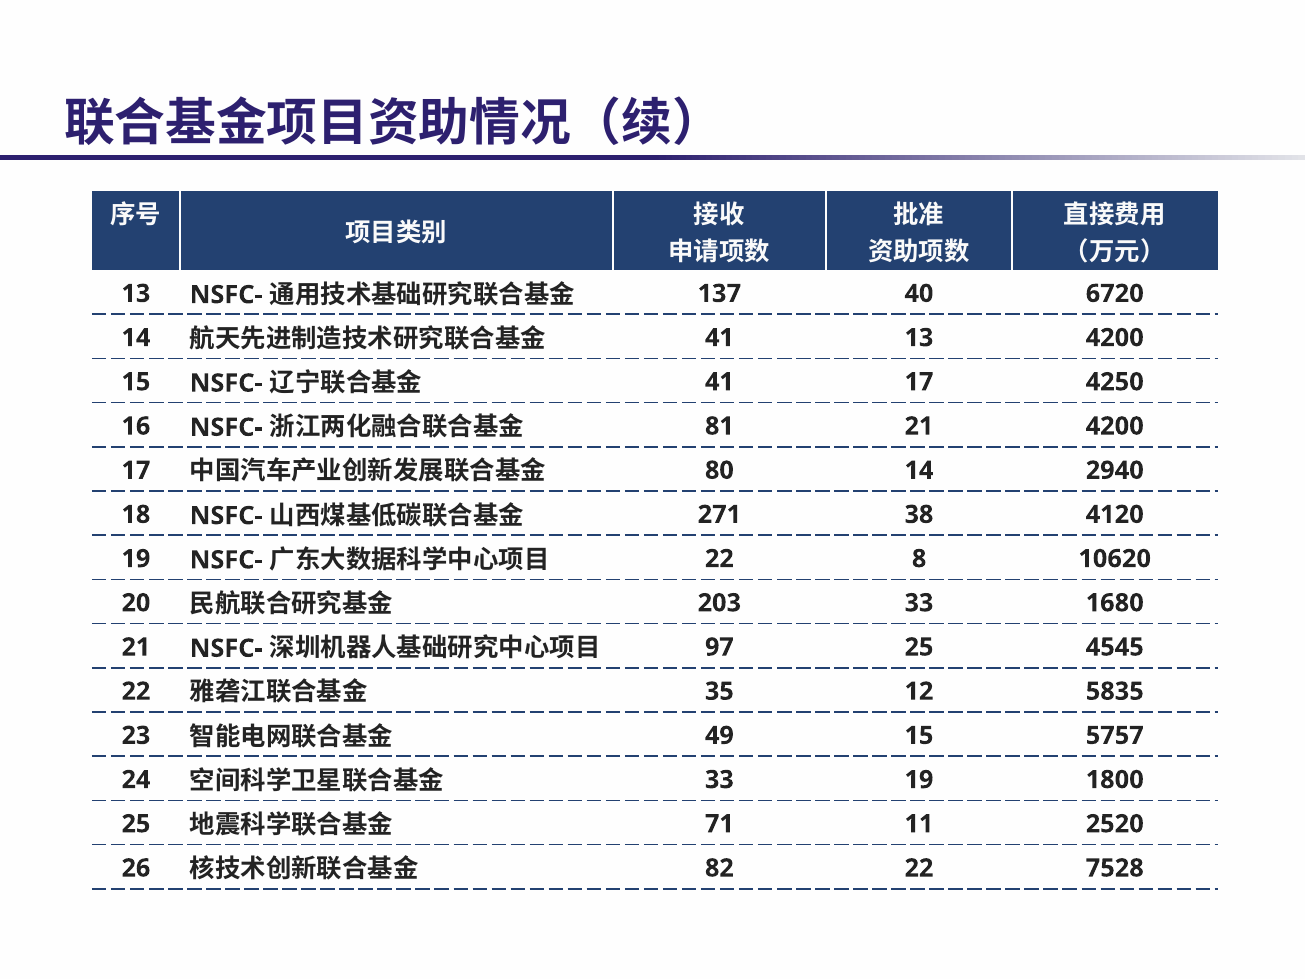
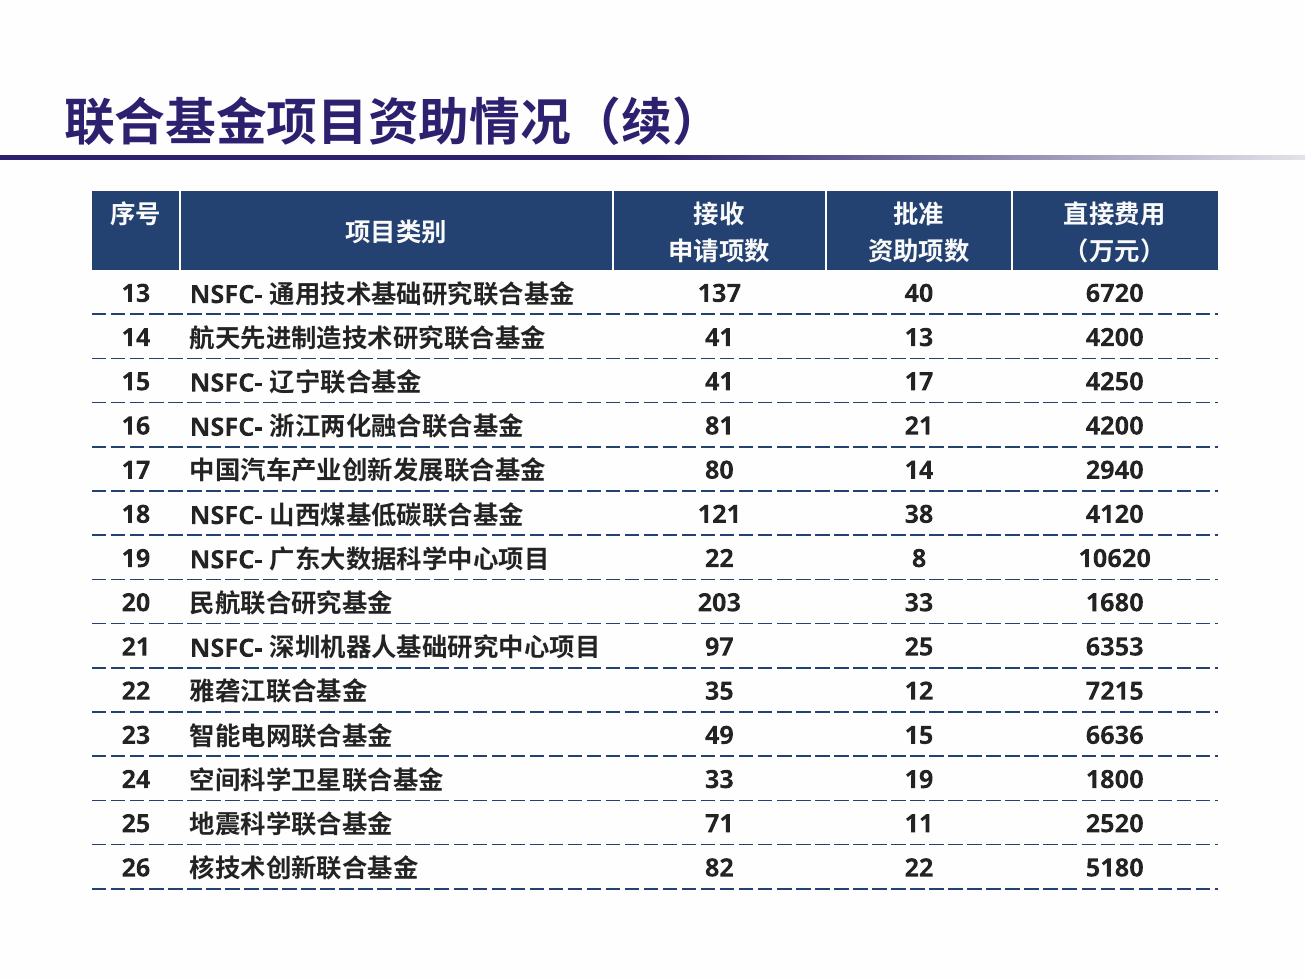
271: 271 -> 121 (719, 514)
4545: 4545 -> 6353 (1115, 647)
5835: 5835 -> 7215 (1115, 691)
5757: 5757 -> 6636 (1115, 735)
7528: 7528 -> 5180 (1115, 868)
